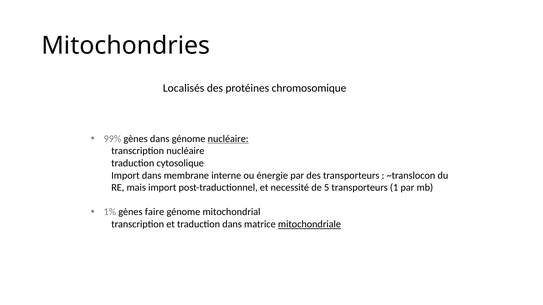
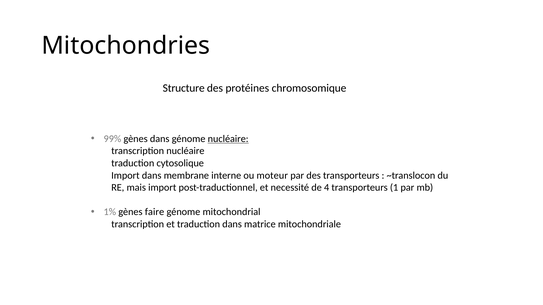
Localisés: Localisés -> Structure (184, 88)
énergie: énergie -> moteur (272, 176)
5: 5 -> 4 (327, 188)
mitochondriale underline: present -> none (309, 224)
